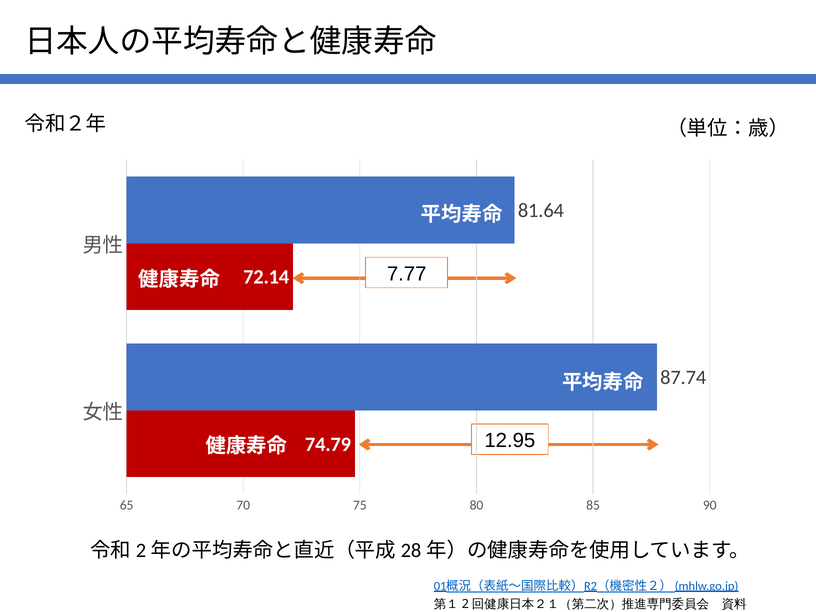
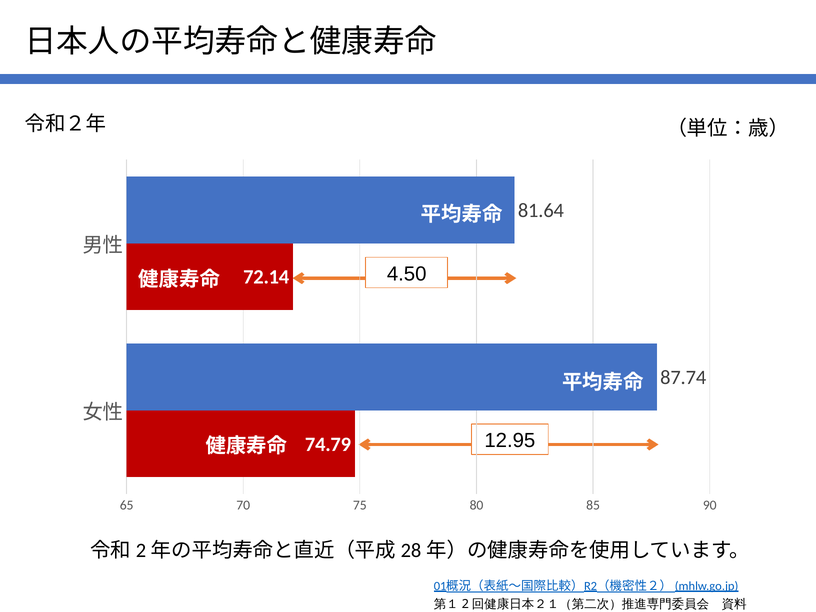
7.77: 7.77 -> 4.50 (407, 274)
